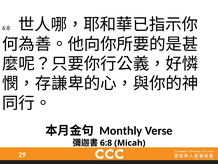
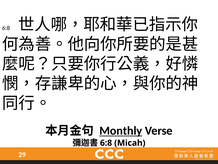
Monthly underline: none -> present (121, 130)
